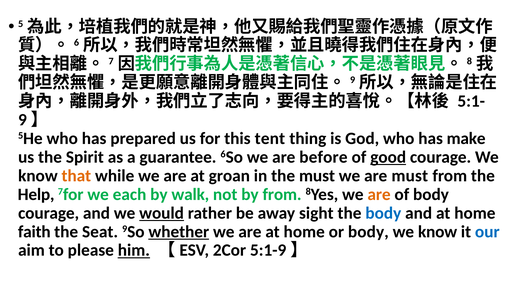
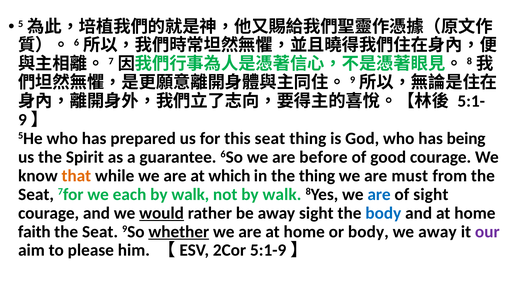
this tent: tent -> seat (270, 138)
make: make -> being (466, 138)
good underline: present -> none (388, 157)
groan: groan -> which (229, 176)
the must: must -> thing (317, 176)
Help: Help -> Seat (36, 194)
not by from: from -> walk (282, 194)
are colour: orange -> blue (379, 194)
of body: body -> sight (431, 194)
know: know -> away (437, 231)
our colour: blue -> purple (487, 231)
him underline: present -> none (134, 250)
